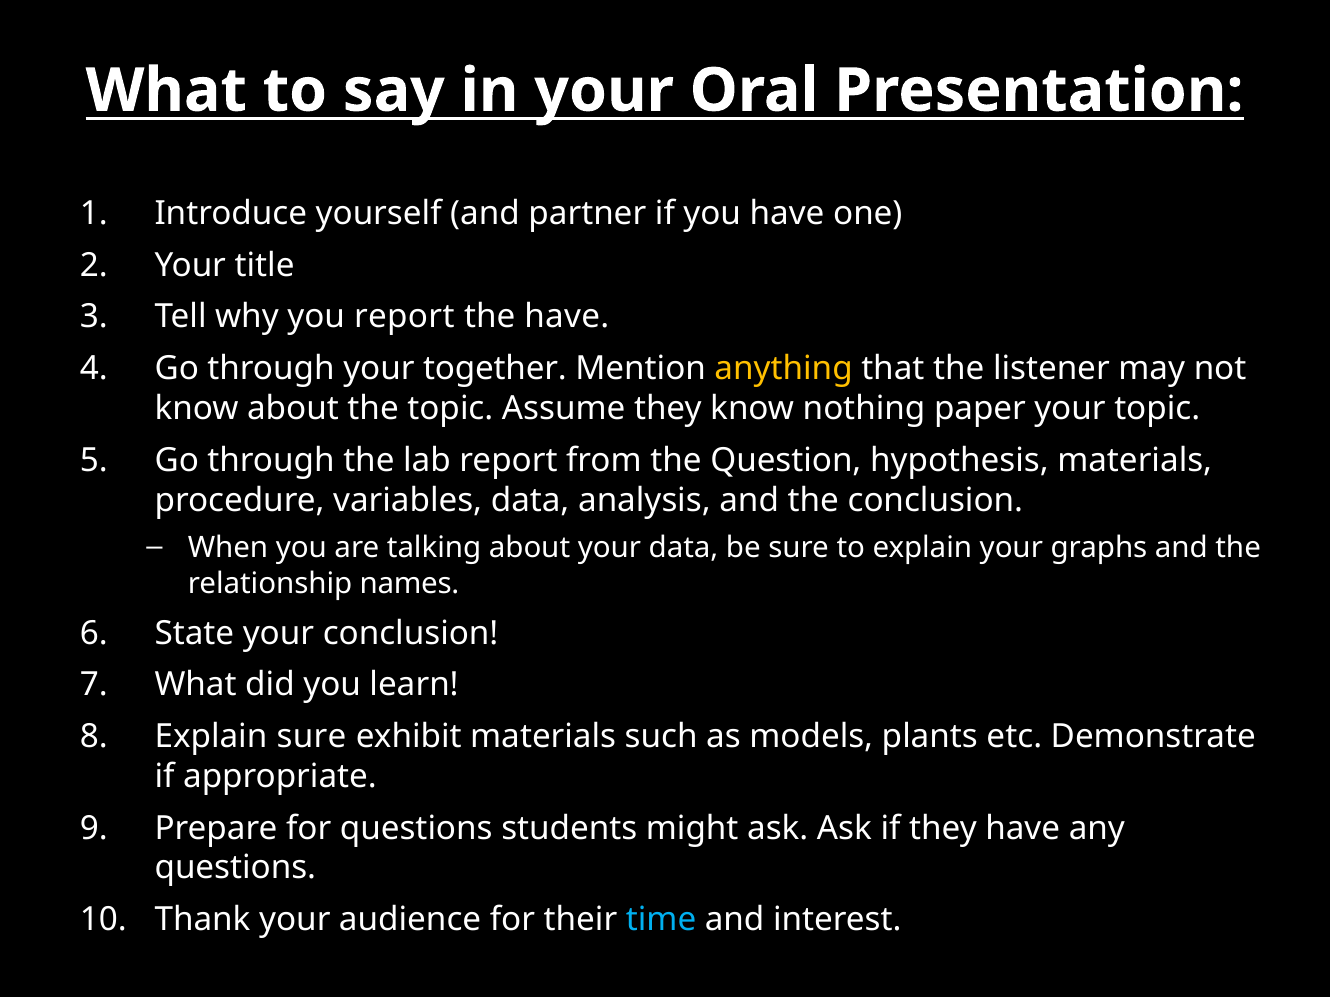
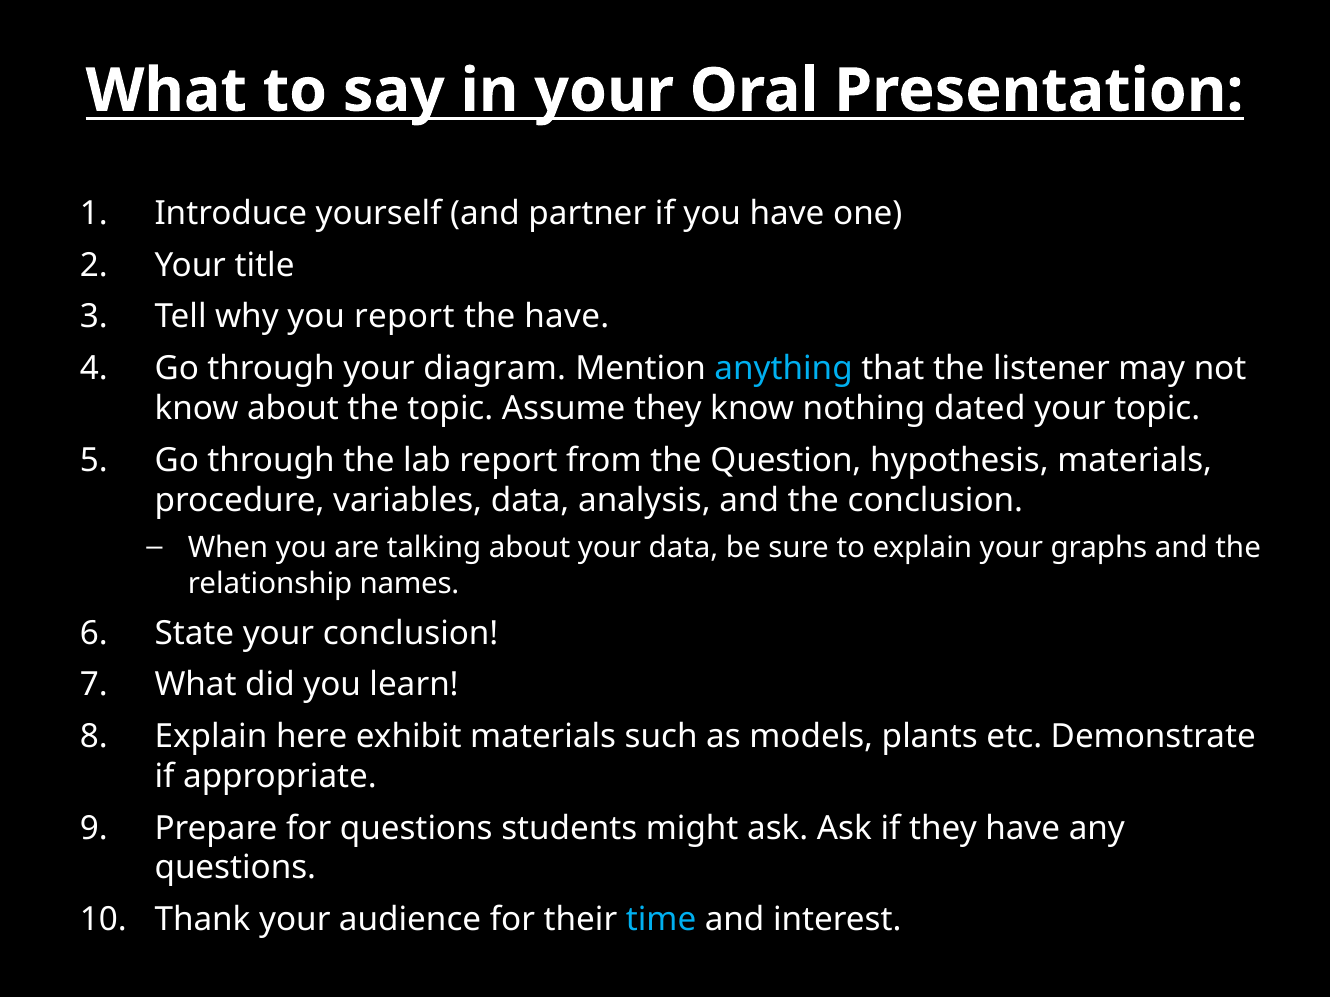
together: together -> diagram (495, 369)
anything colour: yellow -> light blue (784, 369)
paper: paper -> dated (980, 409)
Explain sure: sure -> here (312, 737)
